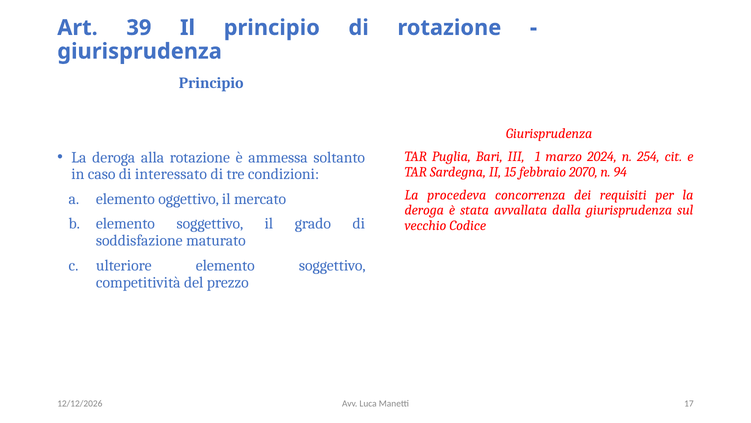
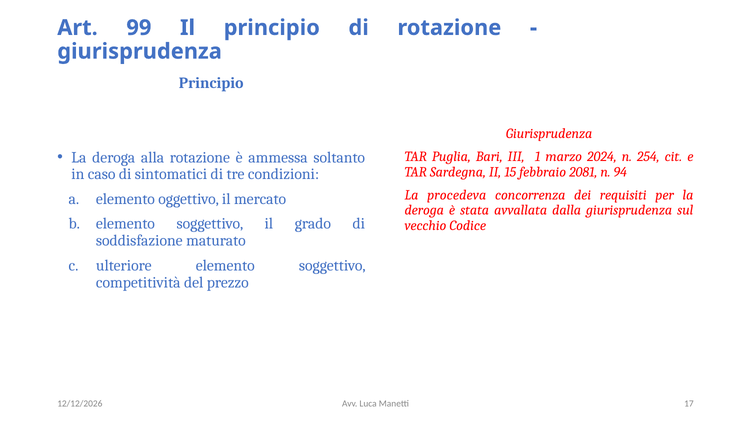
39: 39 -> 99 (139, 28)
2070: 2070 -> 2081 (583, 172)
interessato: interessato -> sintomatici (171, 174)
